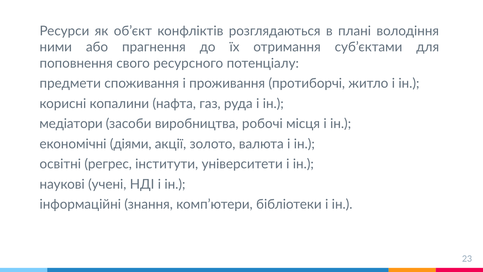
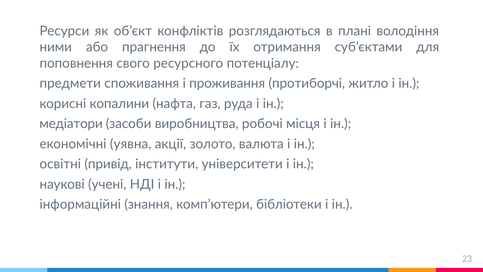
діями: діями -> уявна (131, 144)
регрес: регрес -> привід (108, 164)
